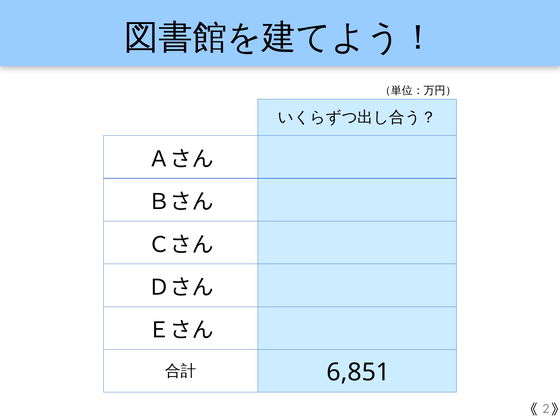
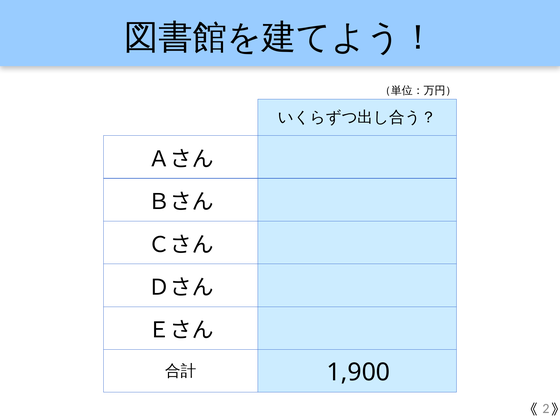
6,851: 6,851 -> 1,900 (358, 372)
